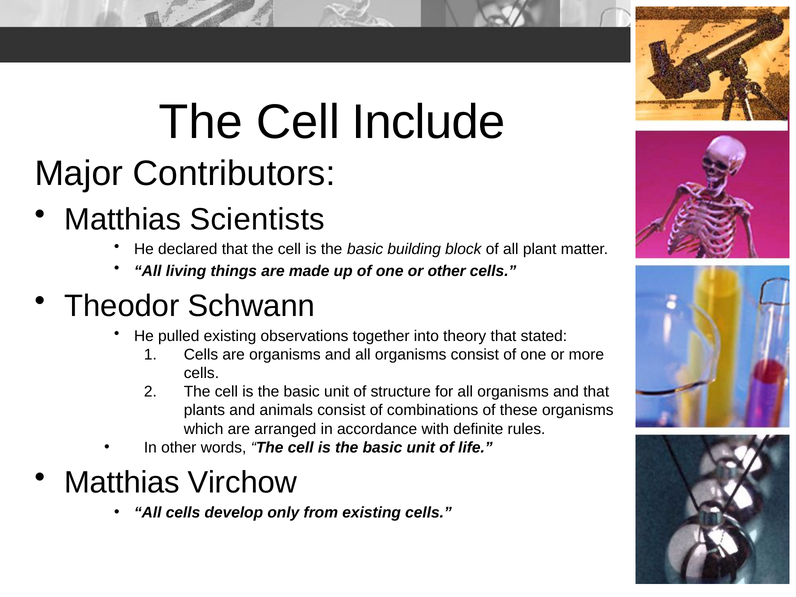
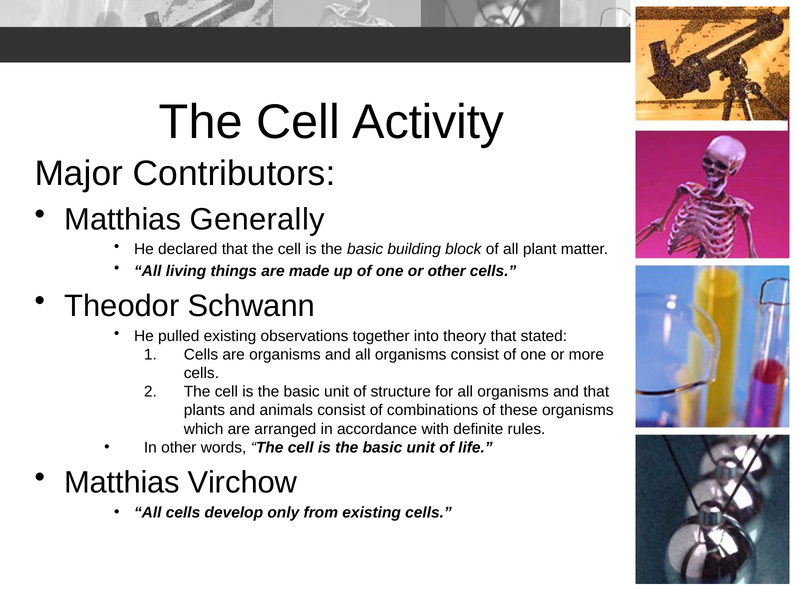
Include: Include -> Activity (428, 122)
Scientists: Scientists -> Generally (257, 219)
